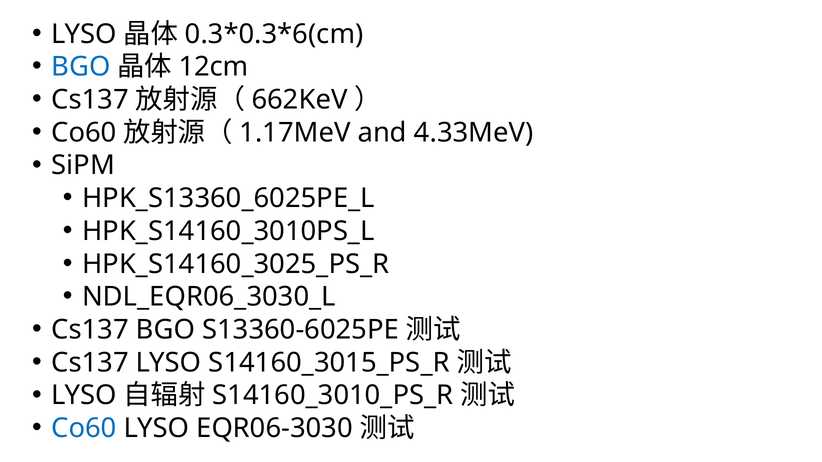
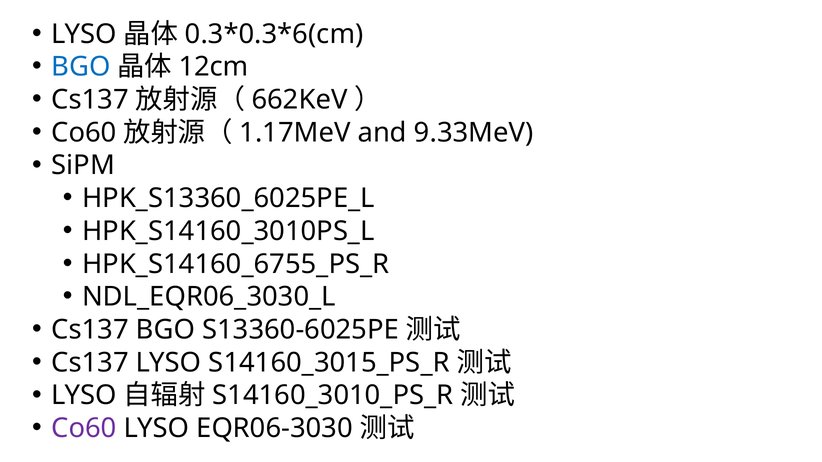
4.33MeV: 4.33MeV -> 9.33MeV (474, 133)
HPK_S14160_3025_PS_R: HPK_S14160_3025_PS_R -> HPK_S14160_6755_PS_R (236, 264)
Co60 colour: blue -> purple (84, 429)
